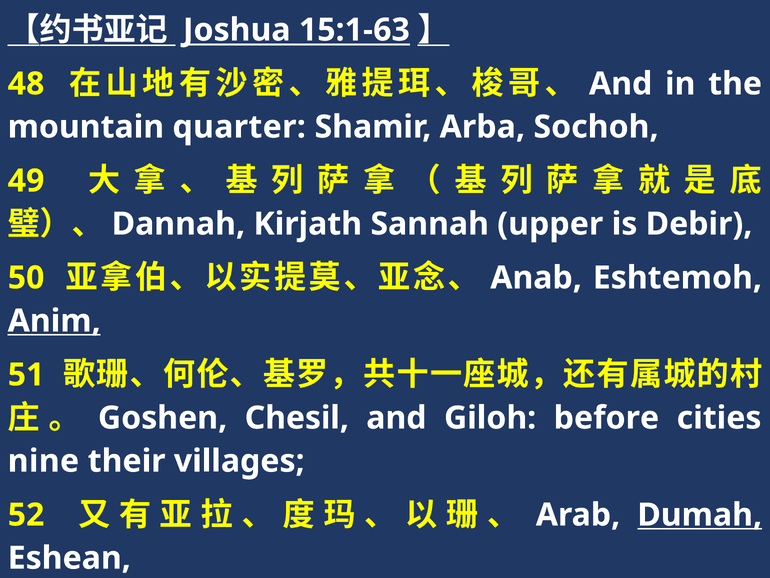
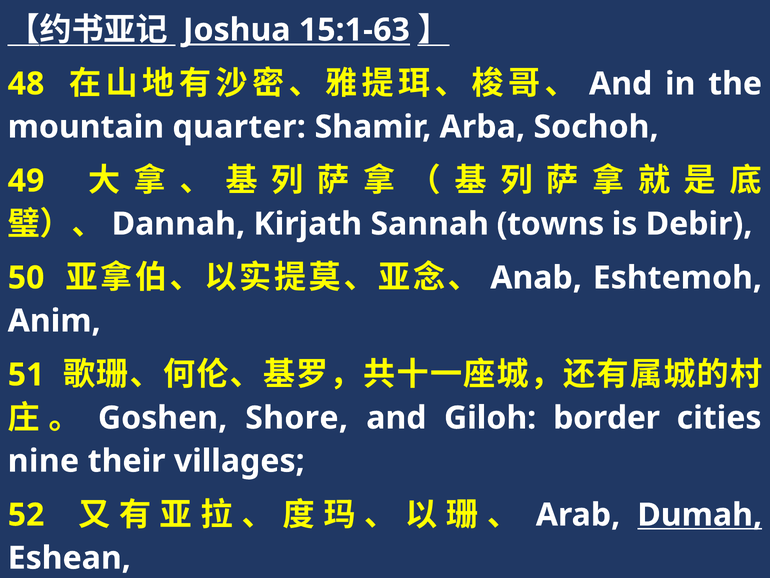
upper: upper -> towns (550, 224)
Anim underline: present -> none (54, 321)
Chesil: Chesil -> Shore (297, 418)
before: before -> border (607, 418)
